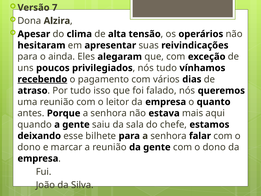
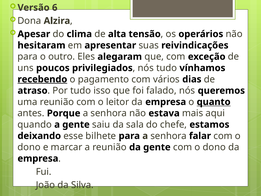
7: 7 -> 6 (55, 8)
ainda: ainda -> outro (62, 57)
quanto underline: none -> present (214, 102)
